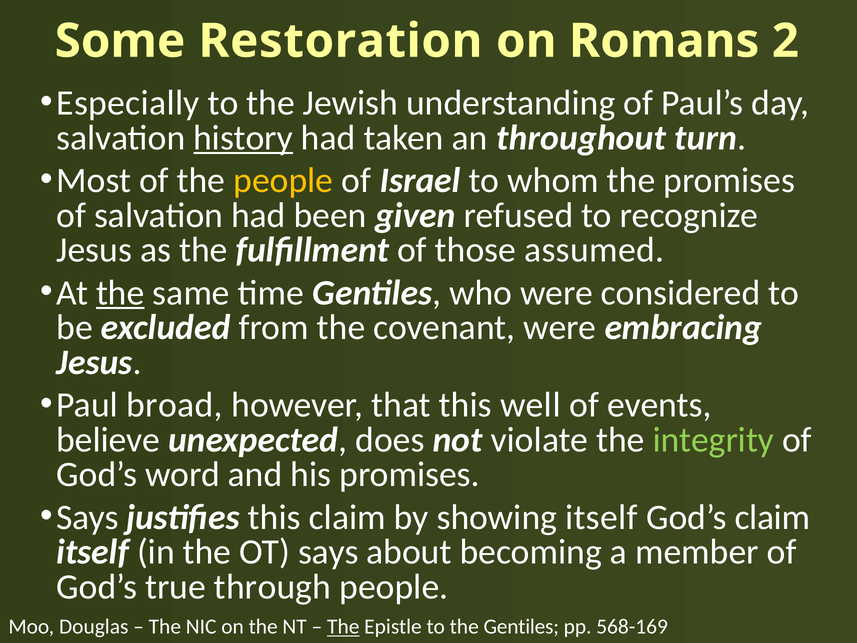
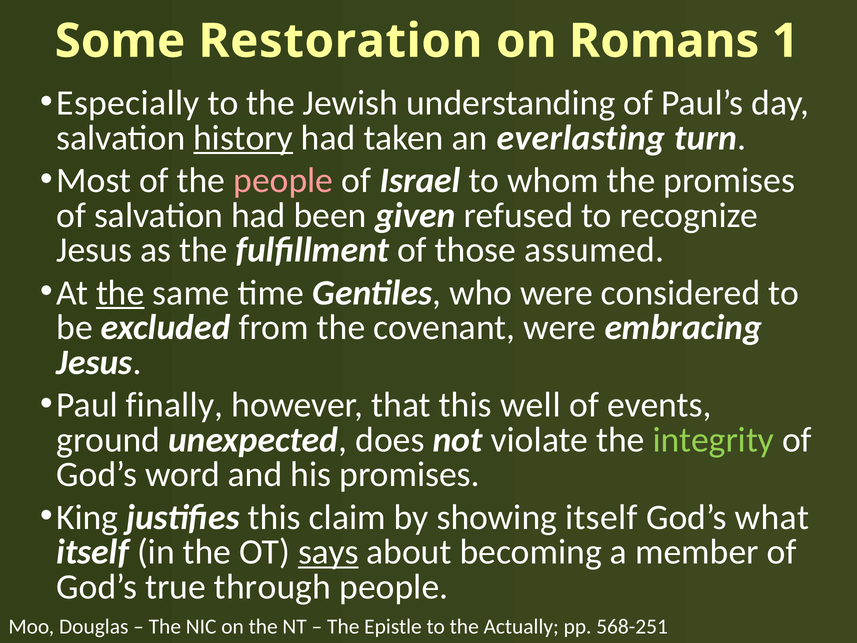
2: 2 -> 1 (785, 41)
throughout: throughout -> everlasting (581, 138)
people colour: yellow -> pink (283, 181)
broad: broad -> finally (175, 405)
believe: believe -> ground (108, 440)
Says: Says -> King (87, 517)
God’s claim: claim -> what (772, 517)
says underline: none -> present (328, 552)
The underline: present -> none (343, 626)
the Gentiles: Gentiles -> Actually (521, 626)
568-169: 568-169 -> 568-251 (632, 626)
